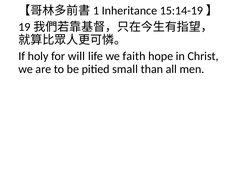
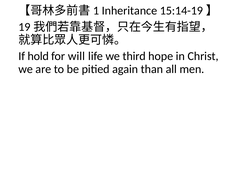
holy: holy -> hold (38, 56)
faith: faith -> third (134, 56)
small: small -> again (125, 69)
